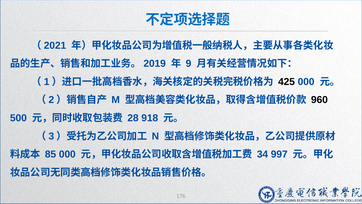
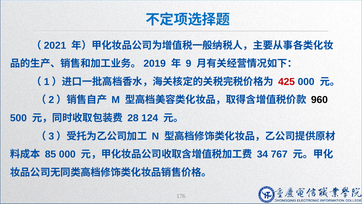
425 colour: black -> red (287, 82)
918: 918 -> 124 (150, 118)
997: 997 -> 767 (279, 154)
